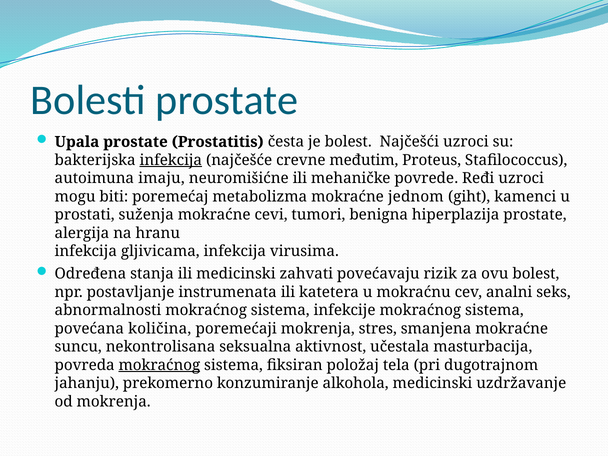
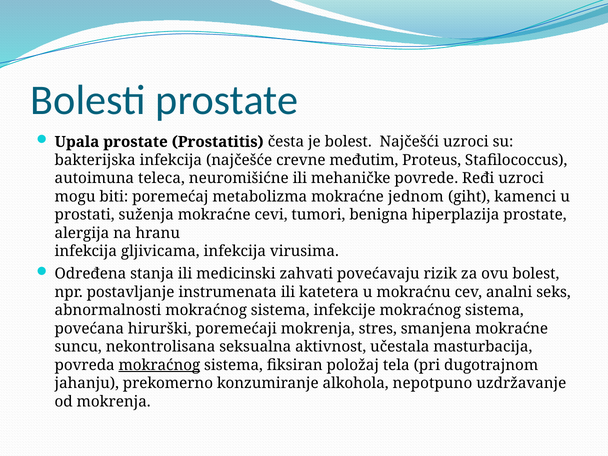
infekcija underline: present -> none (171, 160)
imaju: imaju -> teleca (161, 178)
količina: količina -> hirurški (160, 329)
alkohola medicinski: medicinski -> nepotpuno (432, 383)
